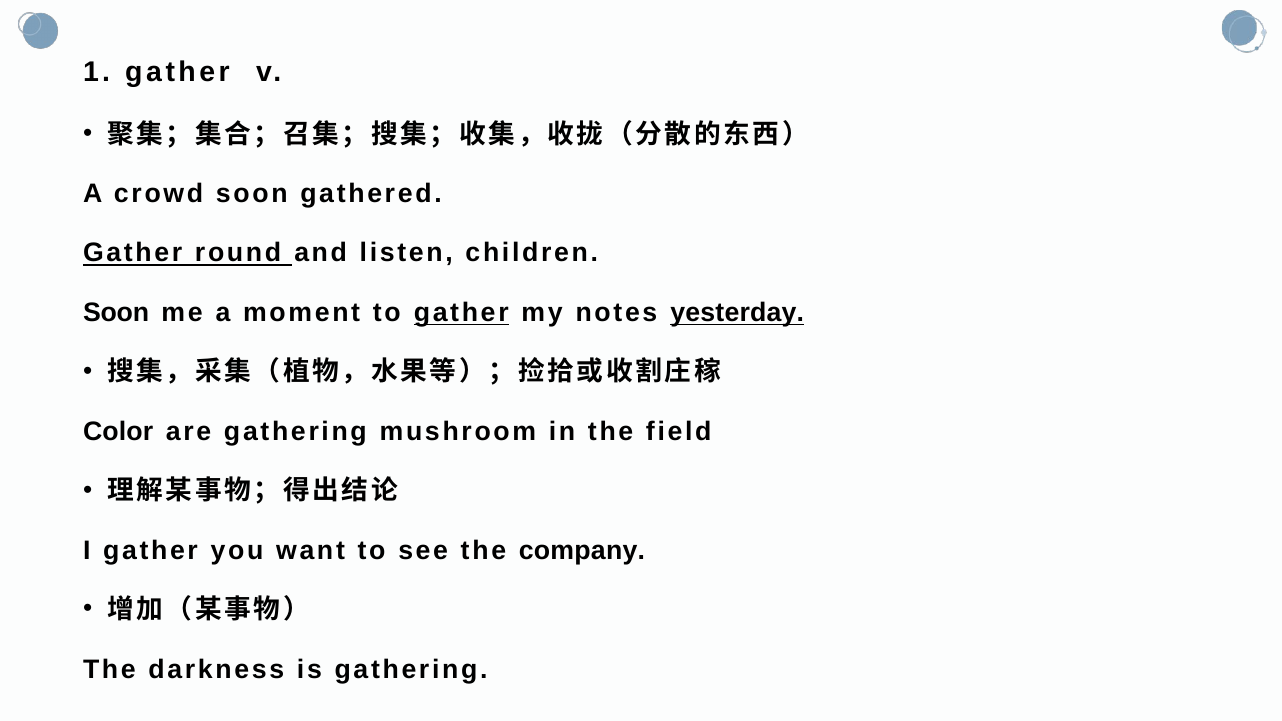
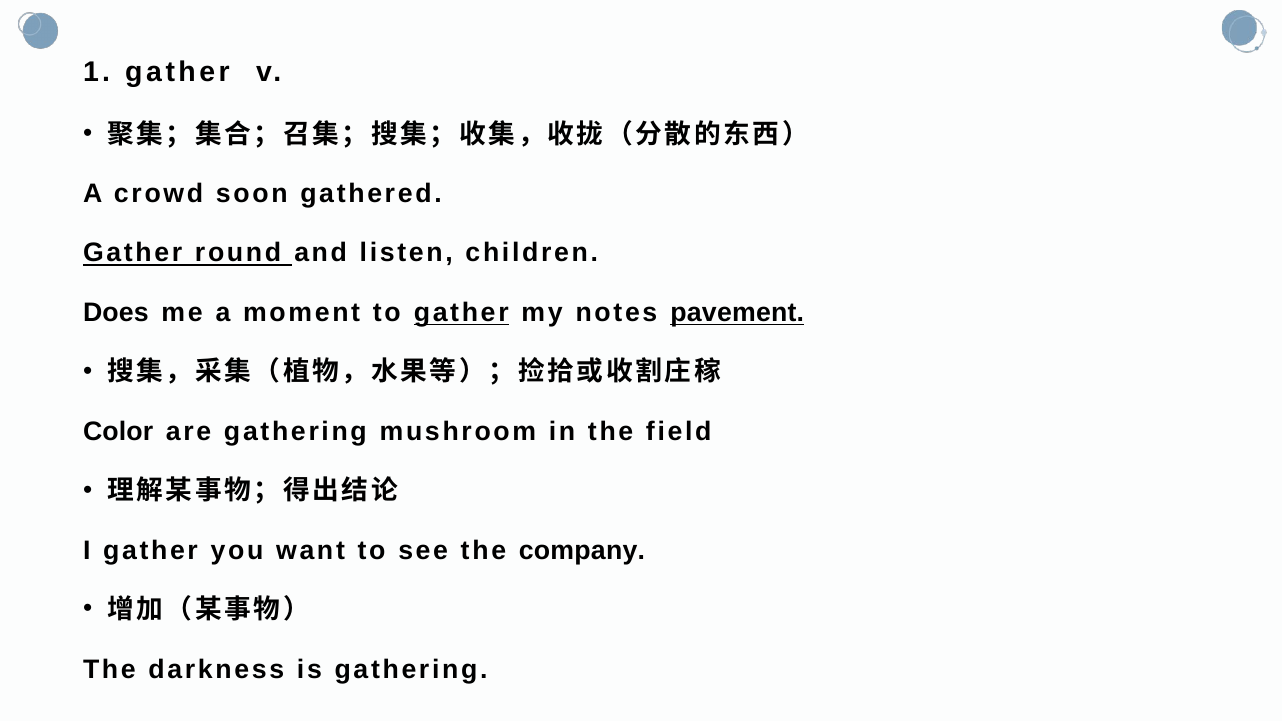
Soon: Soon -> Does (116, 313)
yesterday: yesterday -> pavement (737, 313)
